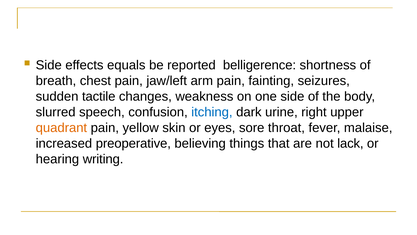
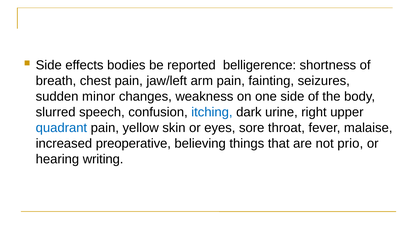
equals: equals -> bodies (126, 65)
tactile: tactile -> minor (99, 96)
quadrant colour: orange -> blue (61, 128)
lack: lack -> prio (350, 143)
